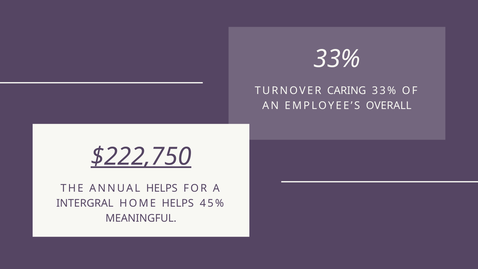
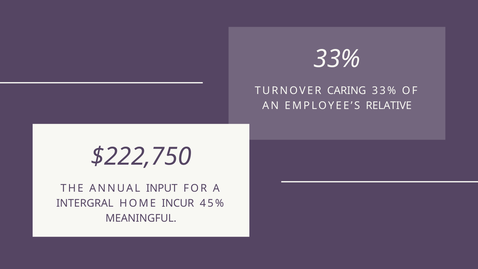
OVERALL: OVERALL -> RELATIVE (389, 106)
$222,750 underline: present -> none (141, 156)
ANNUAL HELPS: HELPS -> INPUT (162, 188)
HOME HELPS: HELPS -> INCUR (178, 203)
